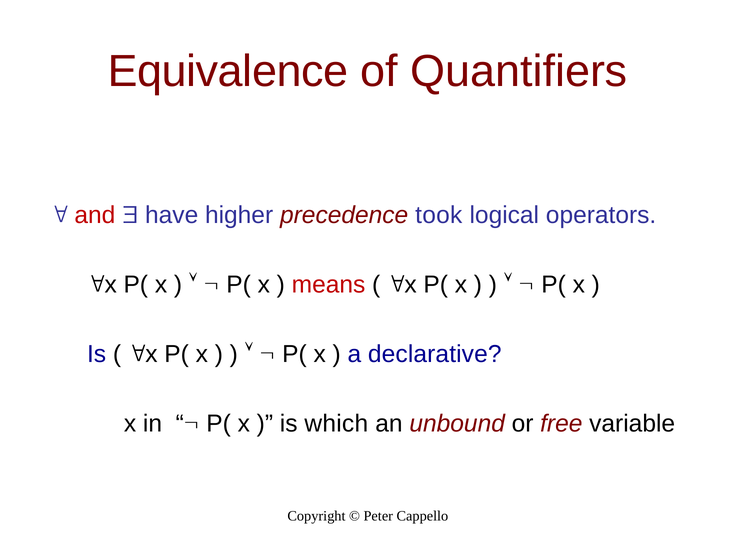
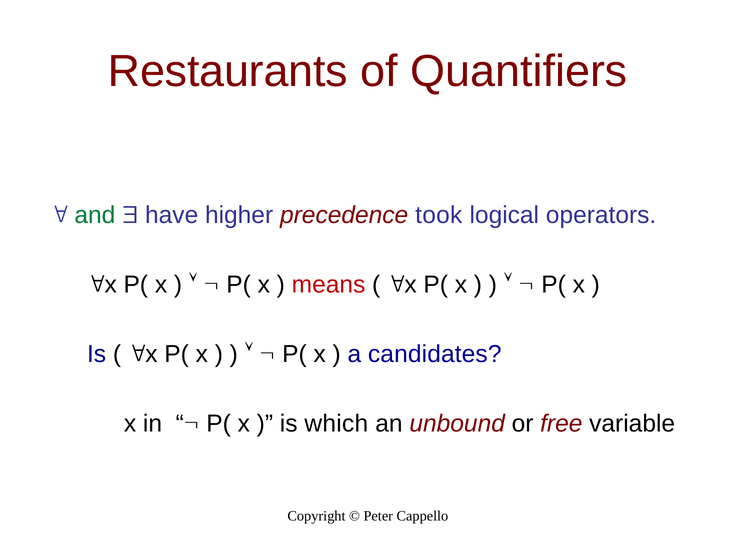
Equivalence: Equivalence -> Restaurants (228, 71)
and colour: red -> green (95, 215)
declarative: declarative -> candidates (435, 354)
